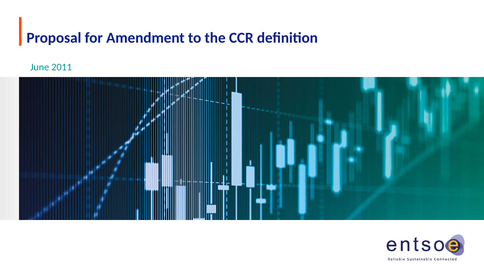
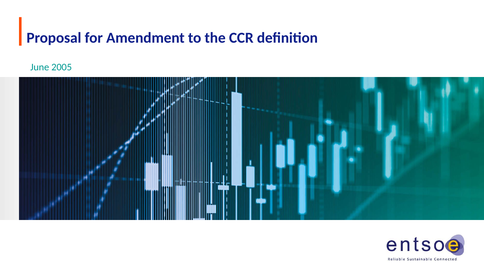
2011: 2011 -> 2005 (62, 67)
